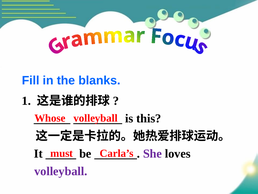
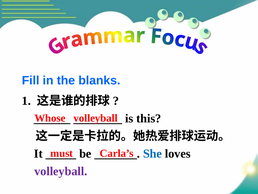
She colour: purple -> blue (152, 153)
